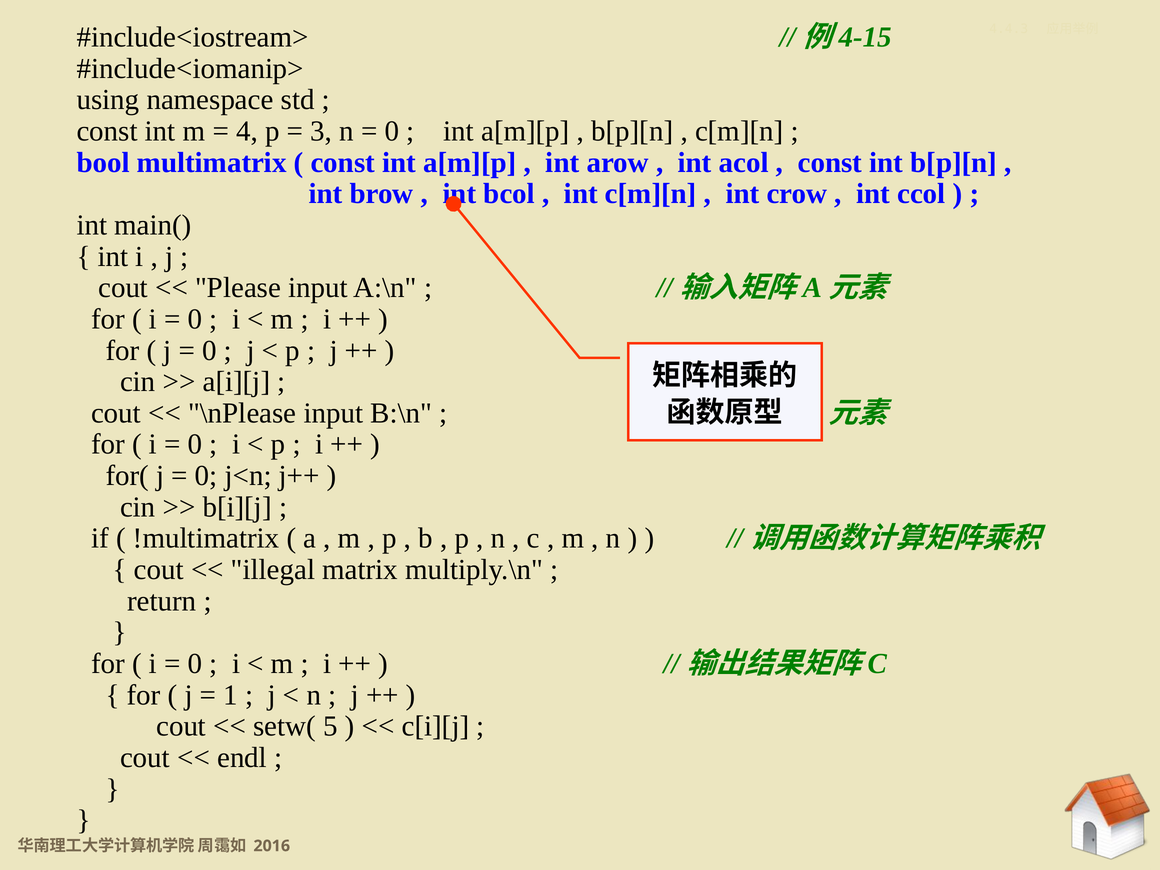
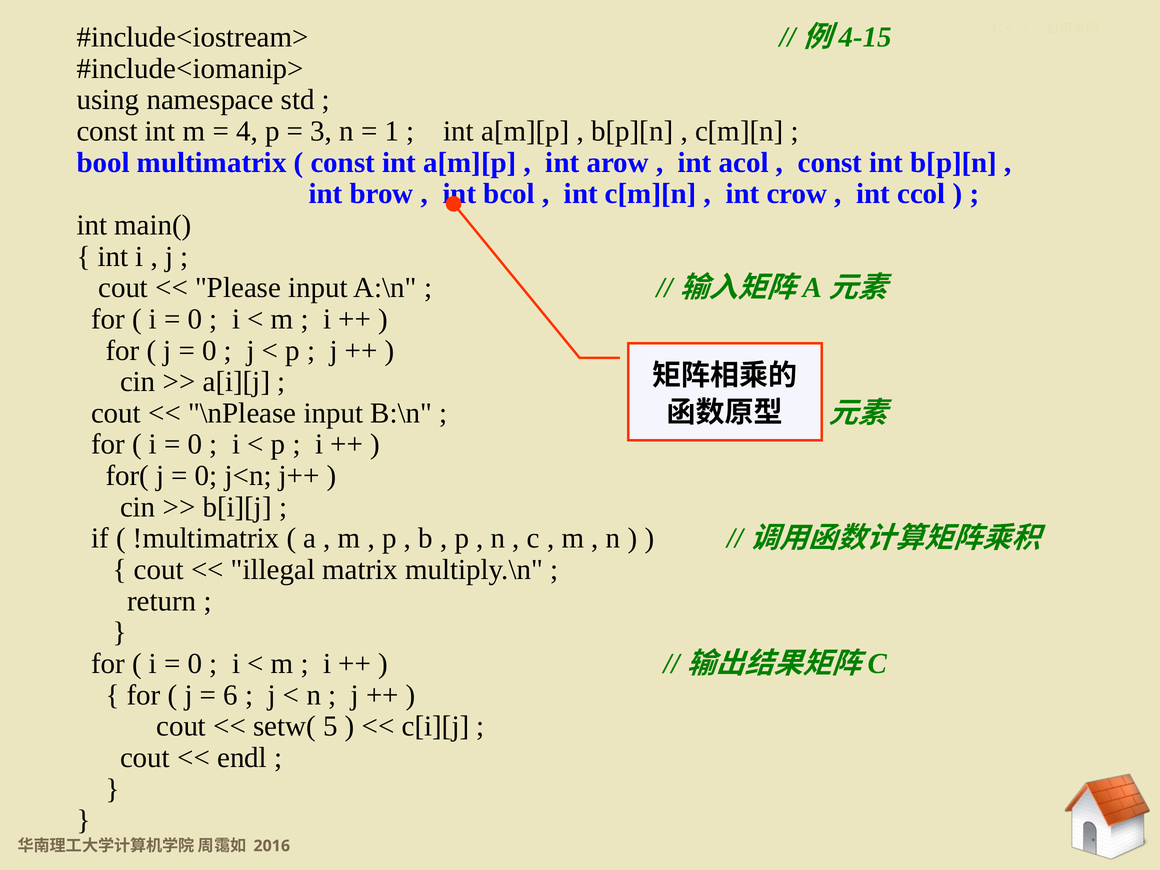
0: 0 -> 1 (392, 131)
1: 1 -> 6 (231, 695)
